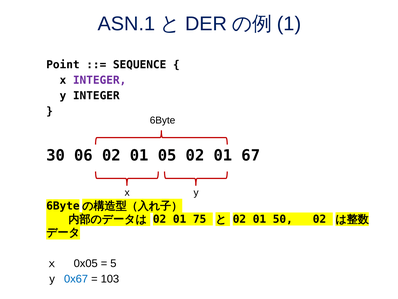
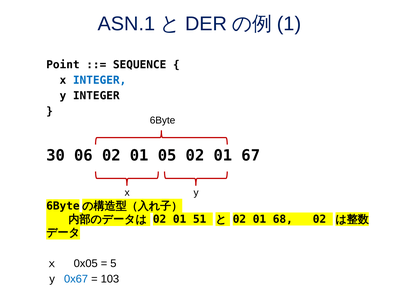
INTEGER colour: purple -> blue (100, 80)
75: 75 -> 51 (200, 219)
50: 50 -> 68 (283, 219)
